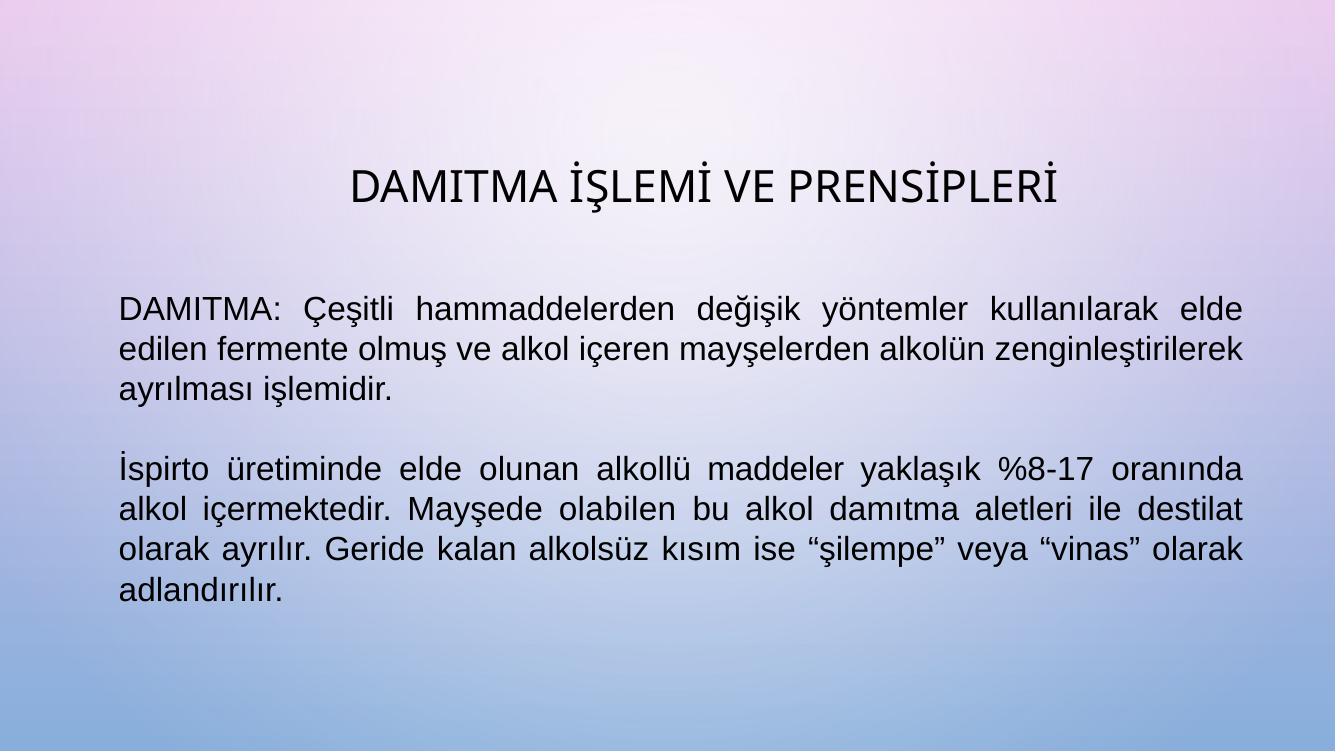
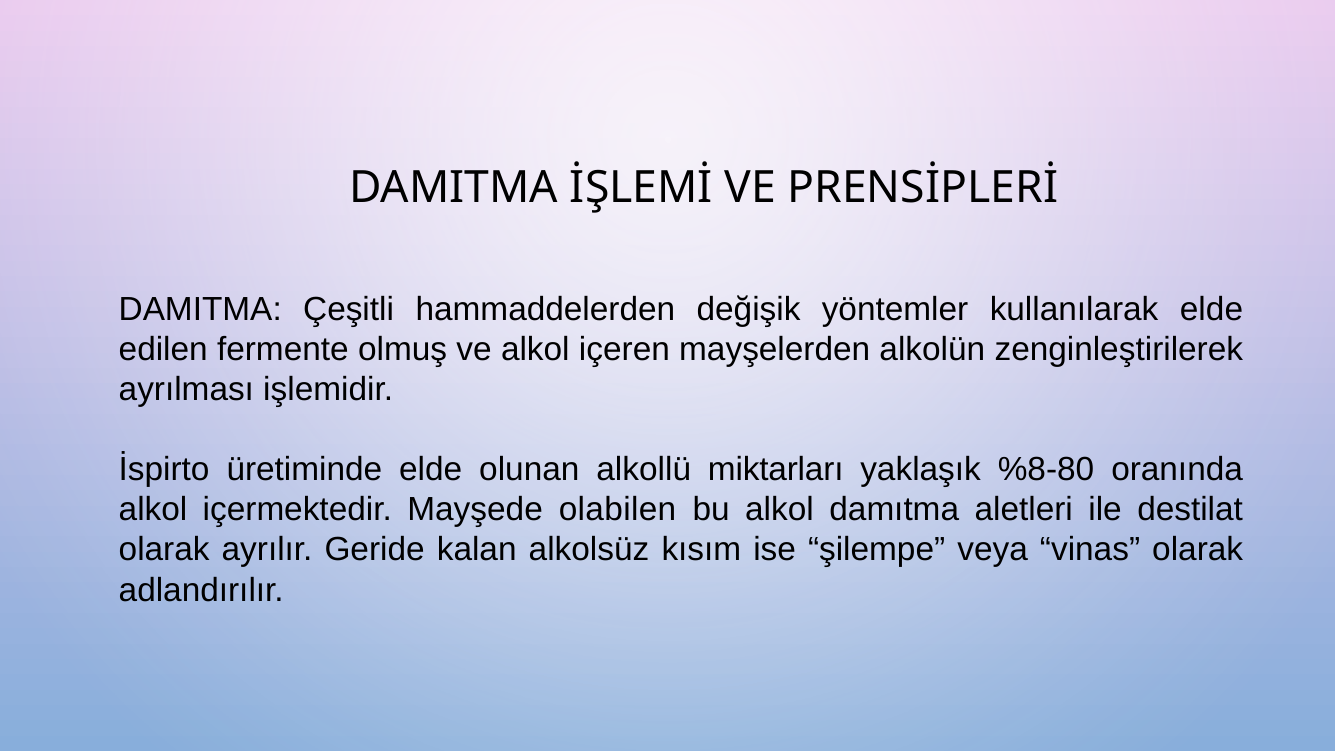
maddeler: maddeler -> miktarları (776, 470)
%8-17: %8-17 -> %8-80 (1046, 470)
